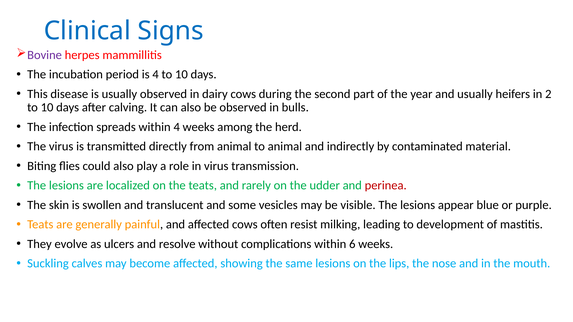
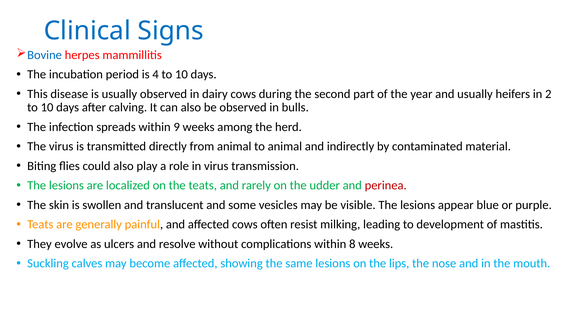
Bovine colour: purple -> blue (45, 55)
within 4: 4 -> 9 (177, 127)
6: 6 -> 8 (352, 244)
